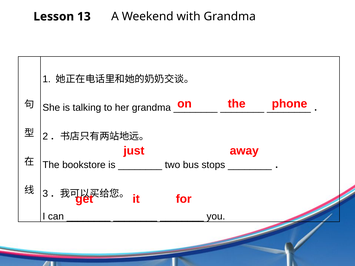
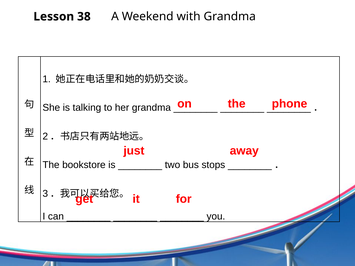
13: 13 -> 38 (84, 17)
